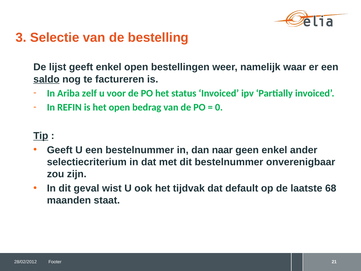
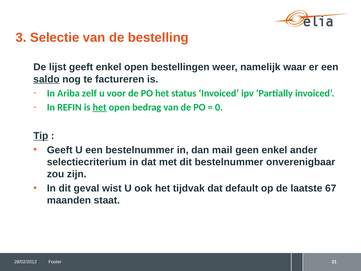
het underline: none -> present (100, 107)
naar: naar -> mail (222, 150)
68: 68 -> 67 (331, 188)
